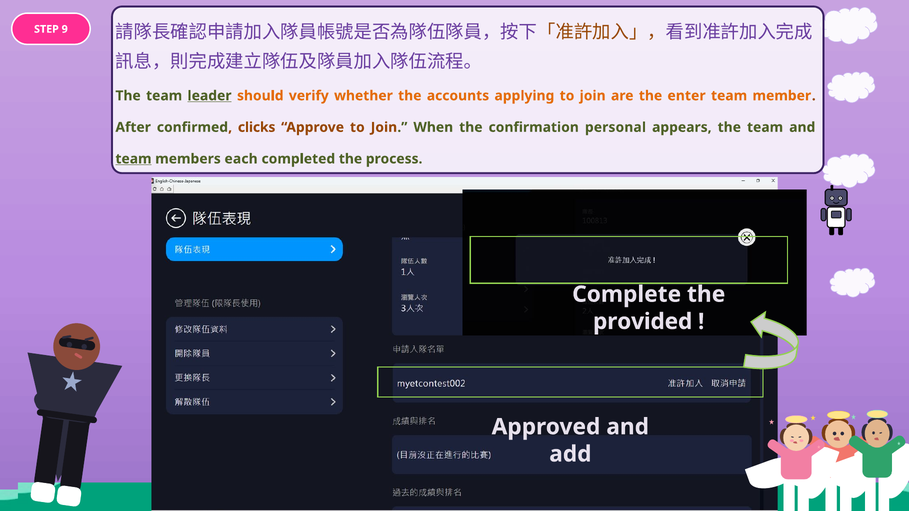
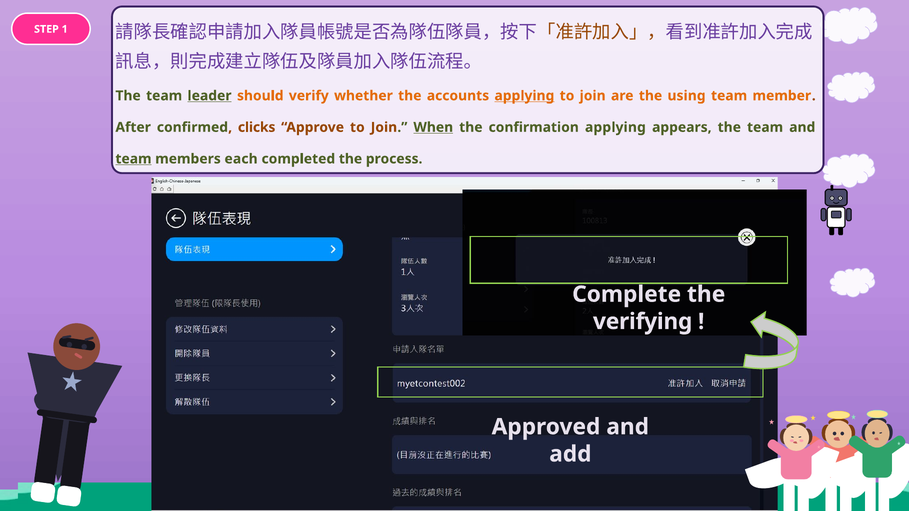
9: 9 -> 1 (65, 29)
applying underline: none -> present (524, 96)
enter: enter -> using (687, 96)
When underline: none -> present (433, 127)
confirmation personal: personal -> applying (615, 127)
provided: provided -> verifying (643, 322)
